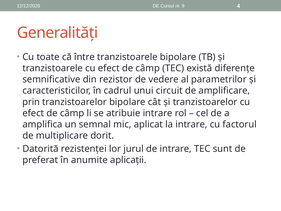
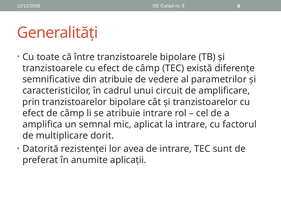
din rezistor: rezistor -> atribuie (116, 79)
jurul: jurul -> avea (134, 149)
